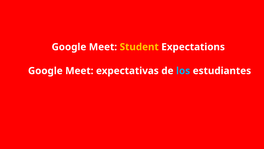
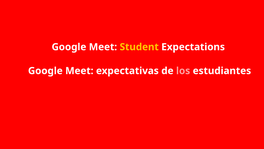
los colour: light blue -> pink (183, 71)
